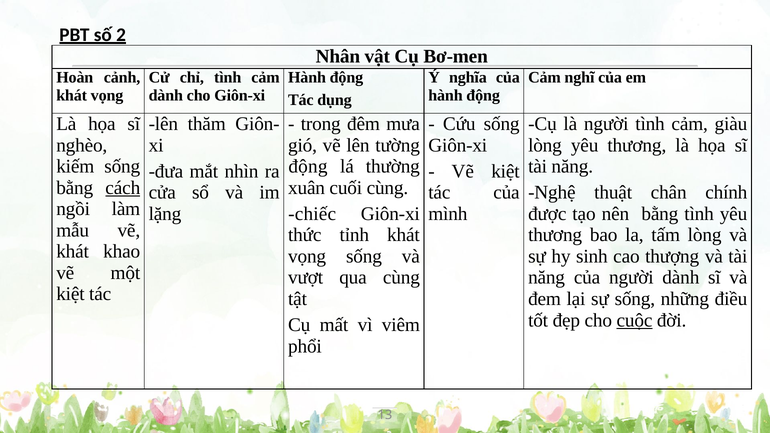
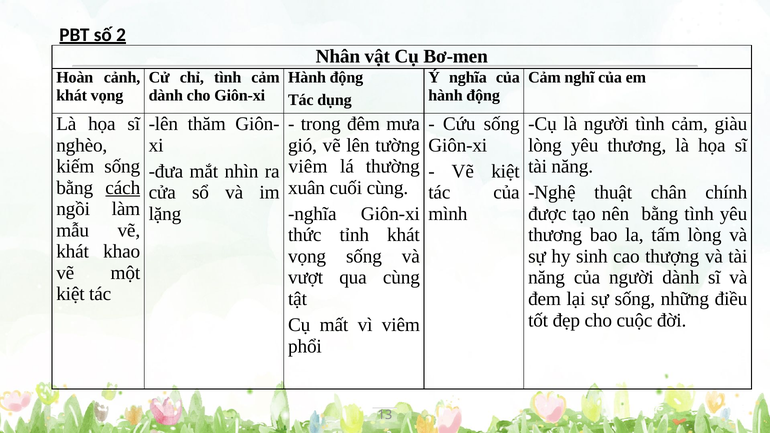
động: động -> viêm (308, 166)
chiếc: chiếc -> nghĩa (312, 214)
cuộc underline: present -> none (634, 320)
